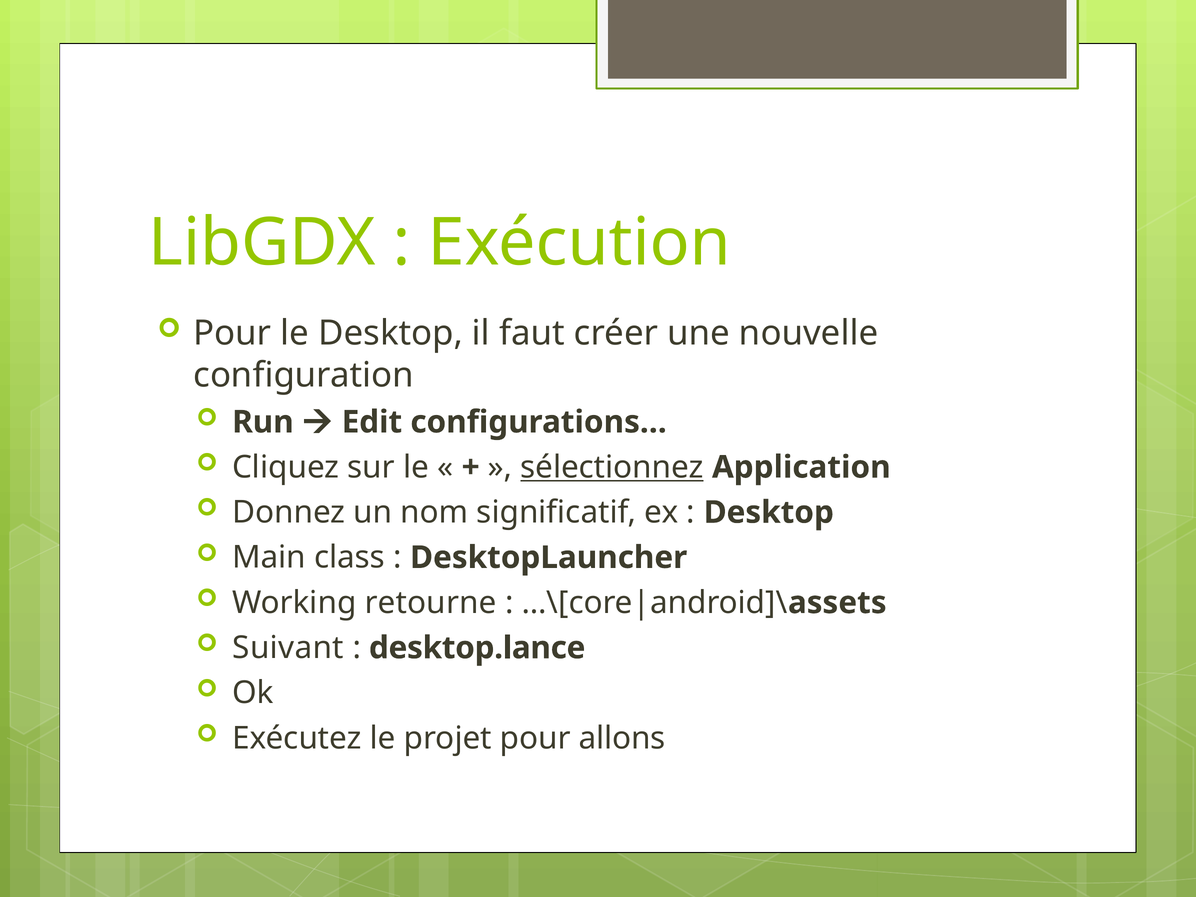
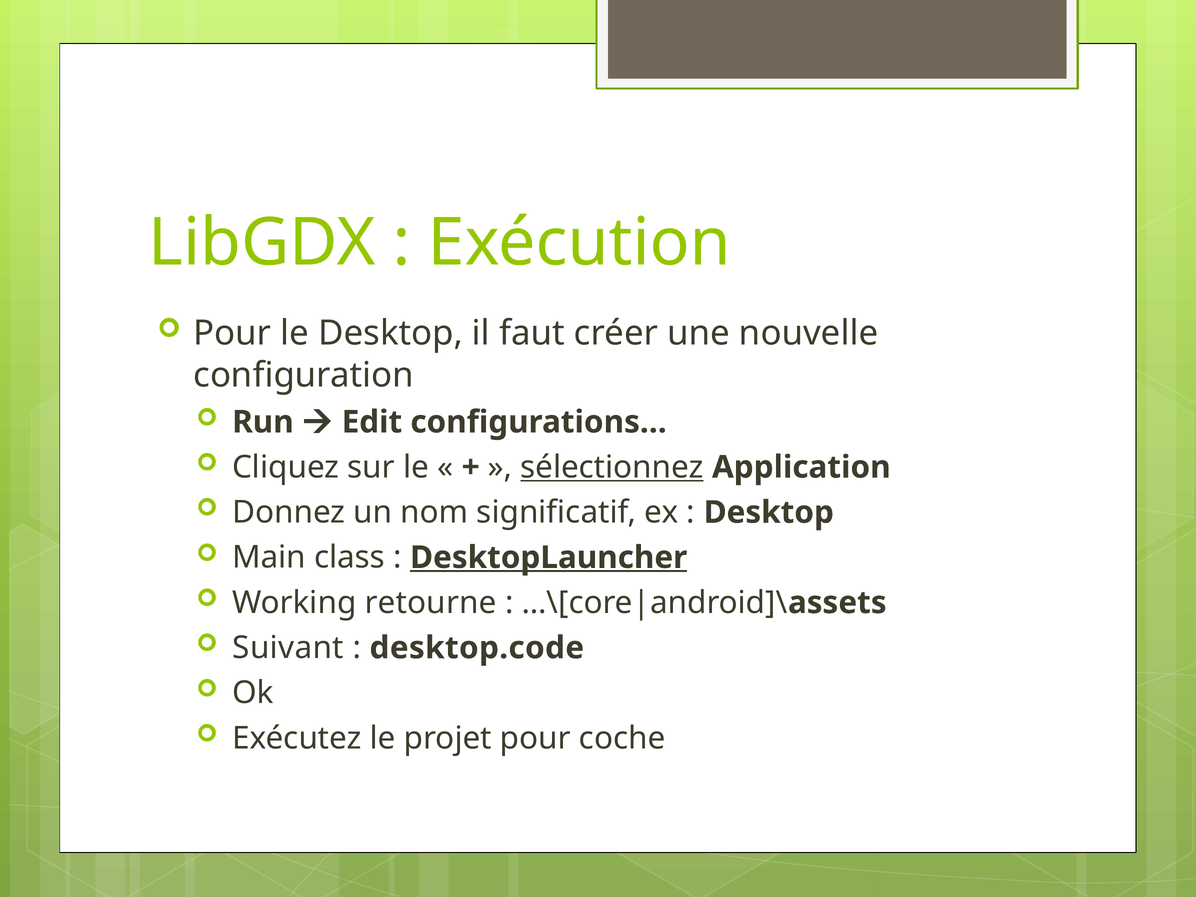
DesktopLauncher underline: none -> present (549, 558)
desktop.lance: desktop.lance -> desktop.code (477, 648)
allons: allons -> coche (622, 738)
